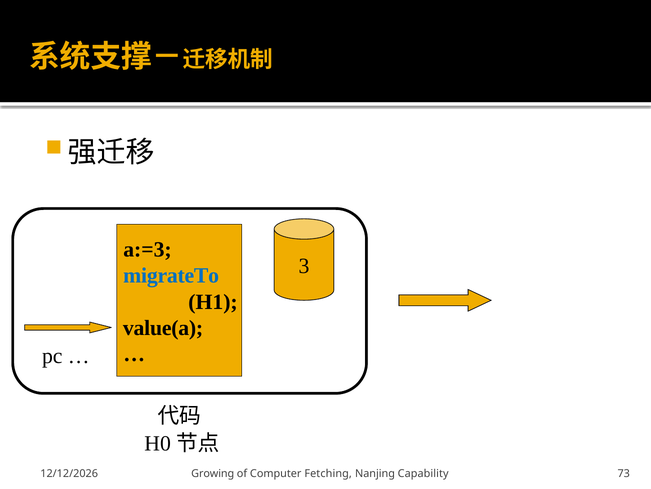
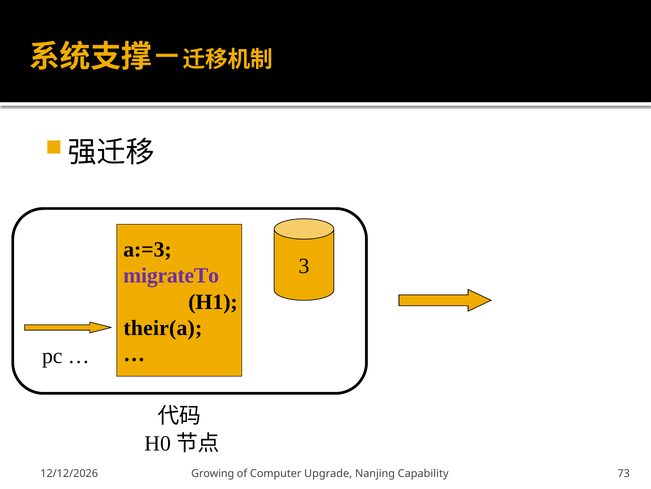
migrateTo colour: blue -> purple (171, 275)
value(a: value(a -> their(a (163, 327)
Fetching: Fetching -> Upgrade (328, 473)
